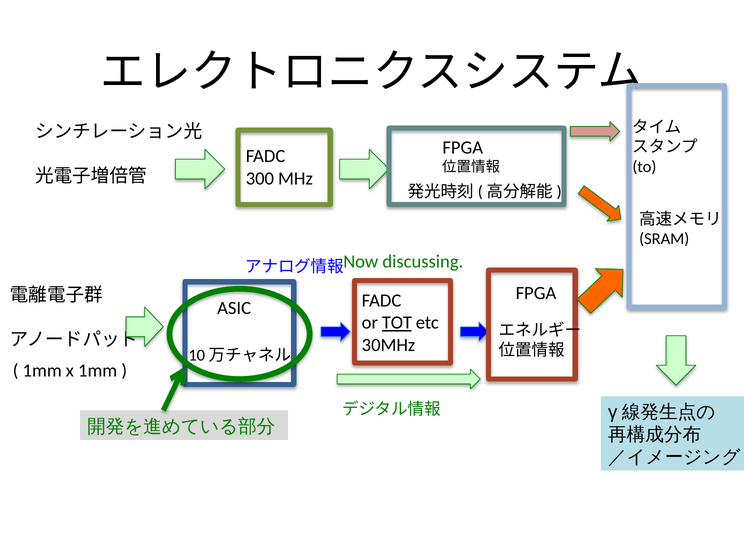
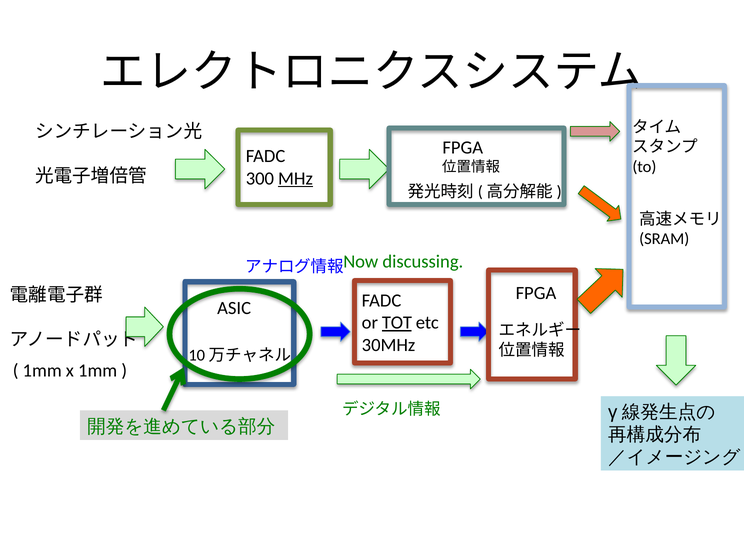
MHz underline: none -> present (296, 178)
